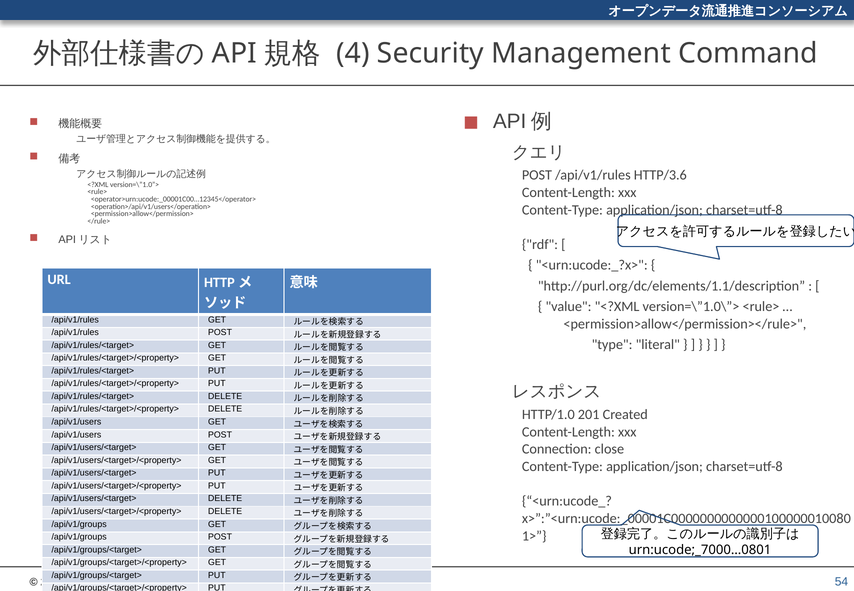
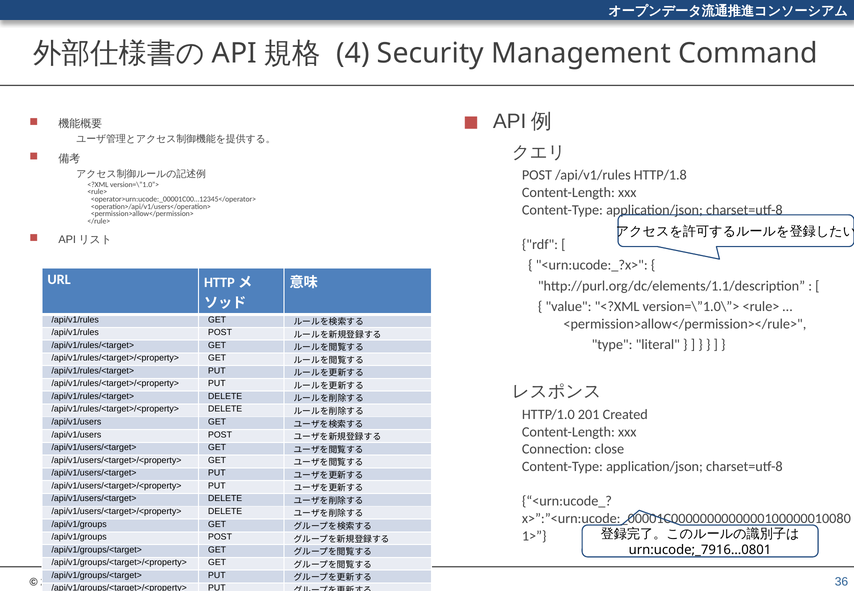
HTTP/3.6: HTTP/3.6 -> HTTP/1.8 (660, 175)
urn:ucode;_7000…0801: urn:ucode;_7000…0801 -> urn:ucode;_7916…0801 (700, 550)
54: 54 -> 36 (841, 582)
